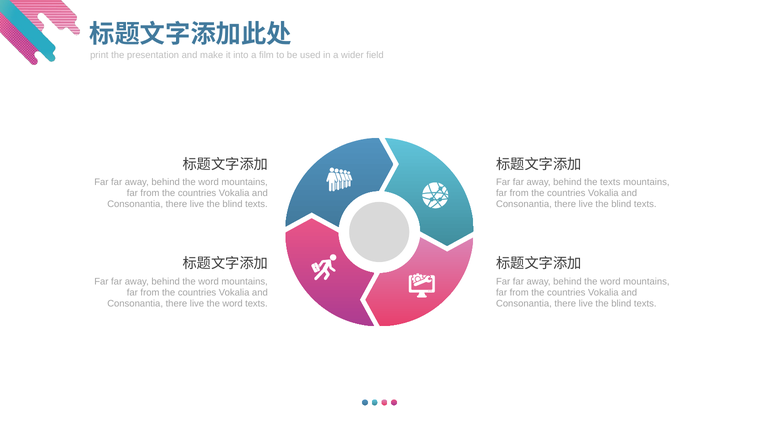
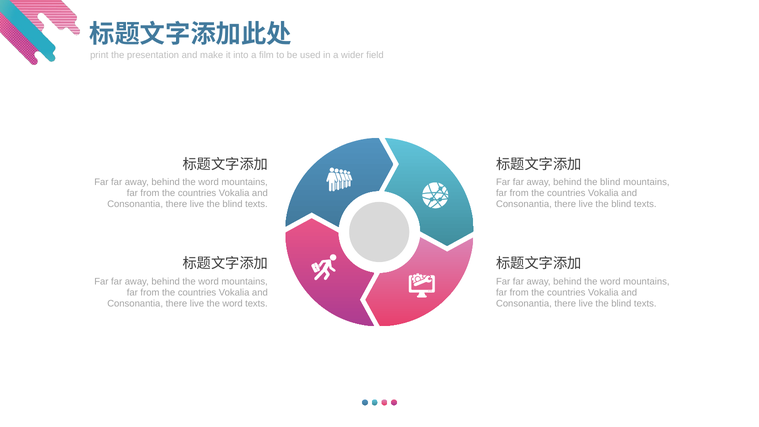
behind the texts: texts -> blind (610, 182)
